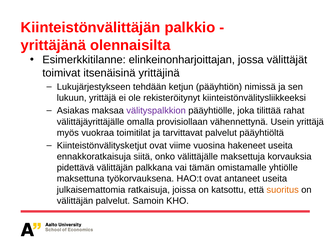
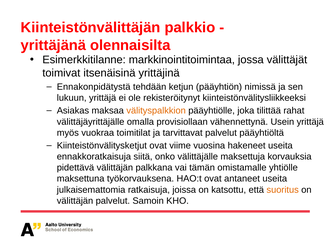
elinkeinonharjoittajan: elinkeinonharjoittajan -> markkinointitoimintaa (182, 60)
Lukujärjestykseen: Lukujärjestykseen -> Ennakonpidätystä (94, 87)
välityspalkkion colour: purple -> orange (156, 111)
